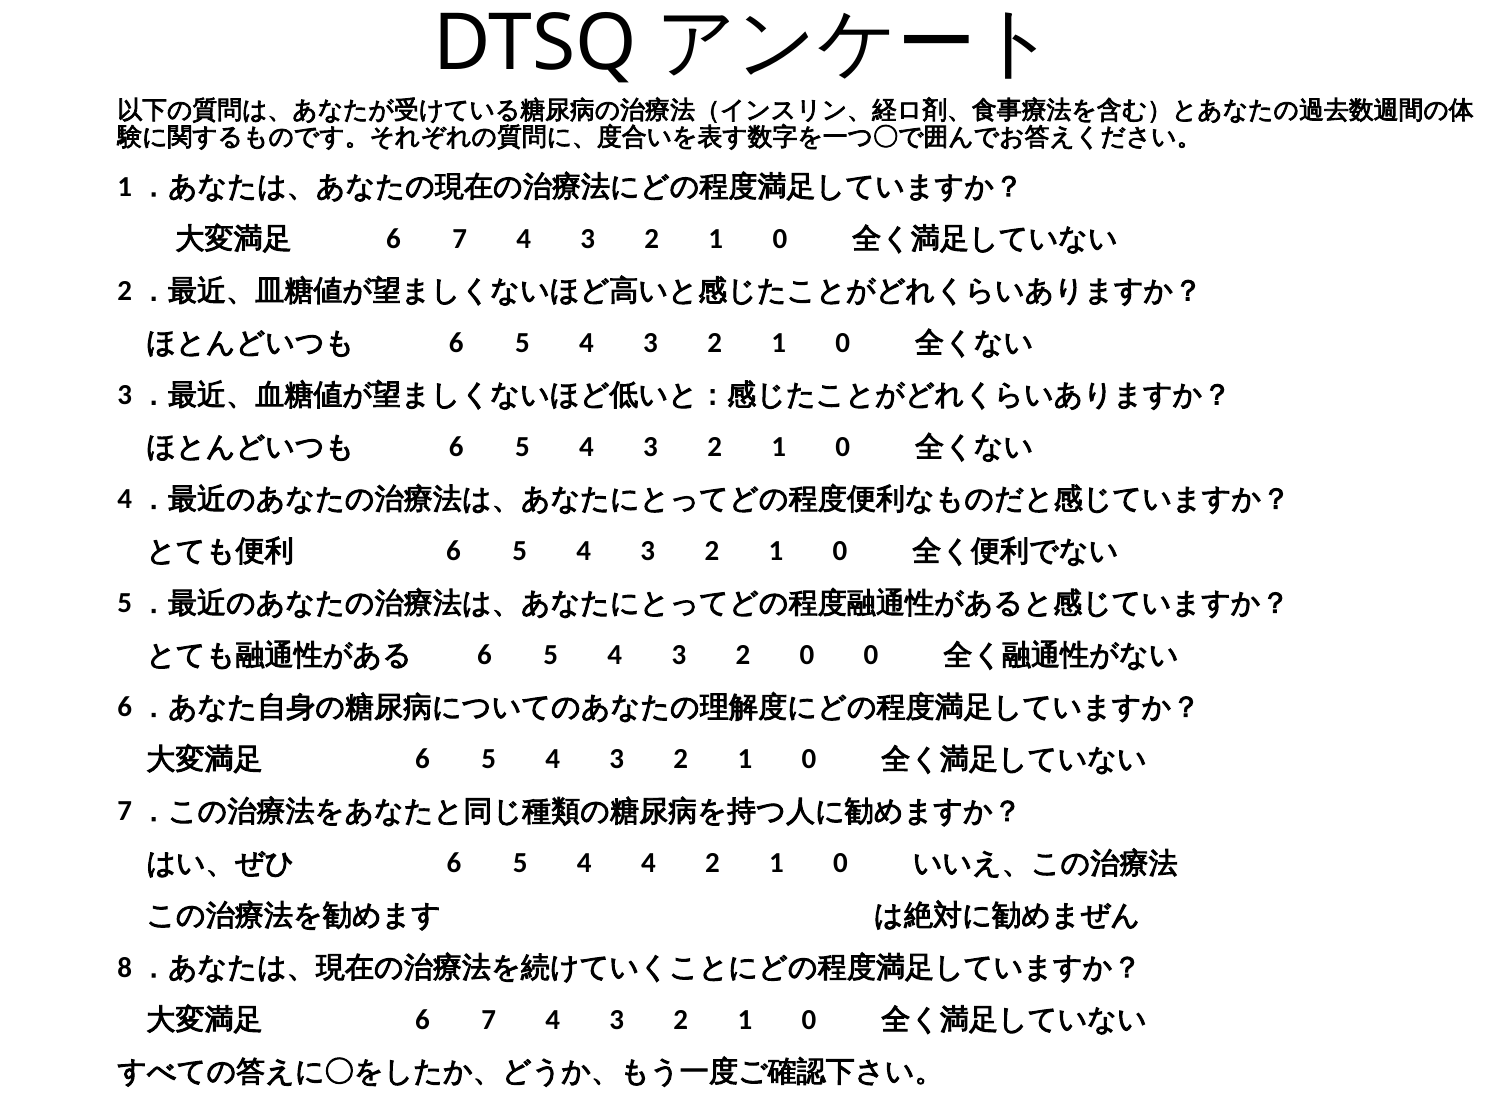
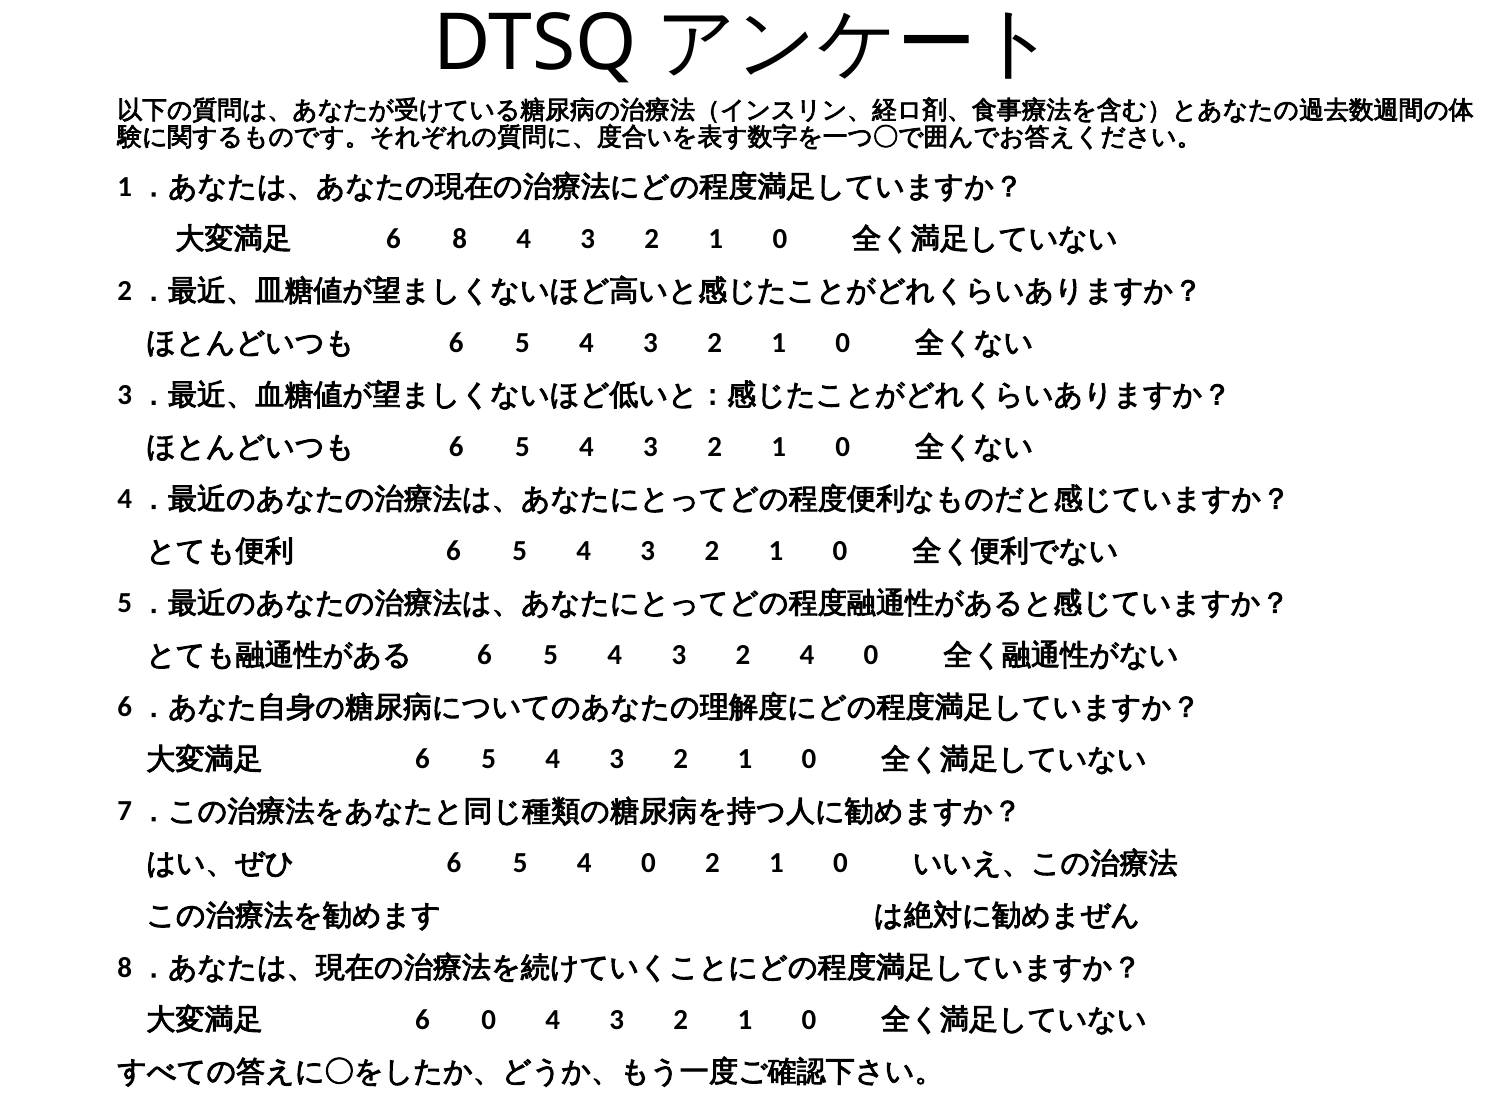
7: 7 -> 8 (460, 239)
2 0: 0 -> 4 (807, 655)
5 4 4: 4 -> 0 (648, 864)
7: 7 -> 0 (489, 1020)
